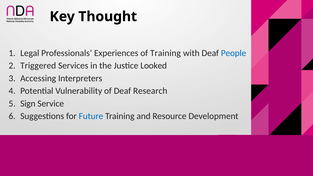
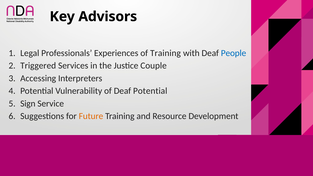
Thought: Thought -> Advisors (108, 17)
Looked: Looked -> Couple (154, 66)
Deaf Research: Research -> Potential (150, 91)
Future colour: blue -> orange (91, 116)
